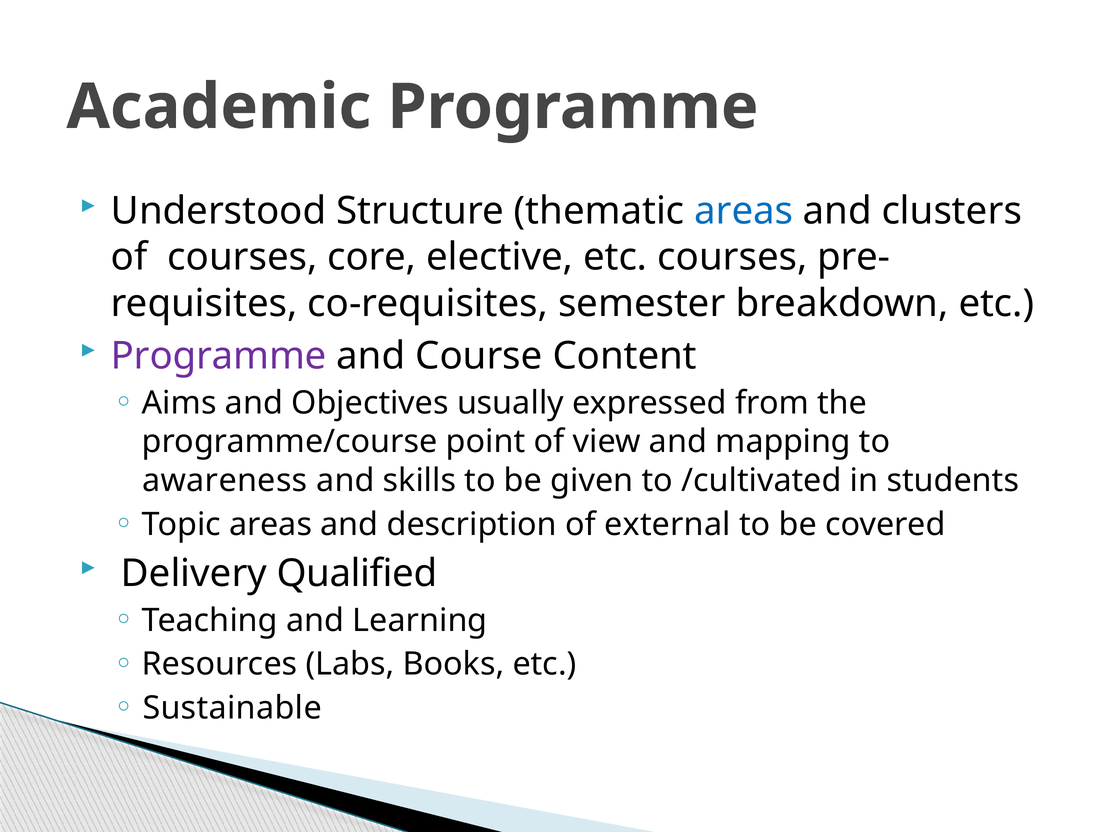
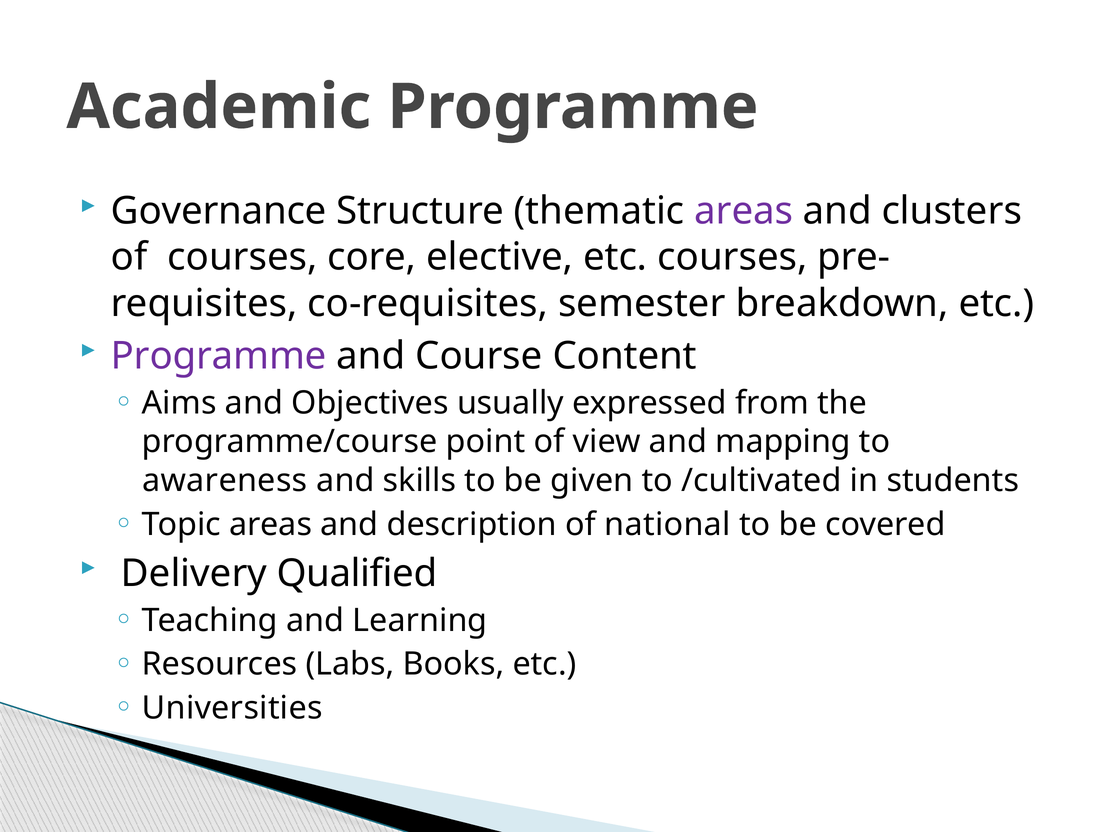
Understood: Understood -> Governance (219, 211)
areas colour: blue -> purple (744, 211)
external: external -> national (667, 524)
Sustainable: Sustainable -> Universities (232, 708)
